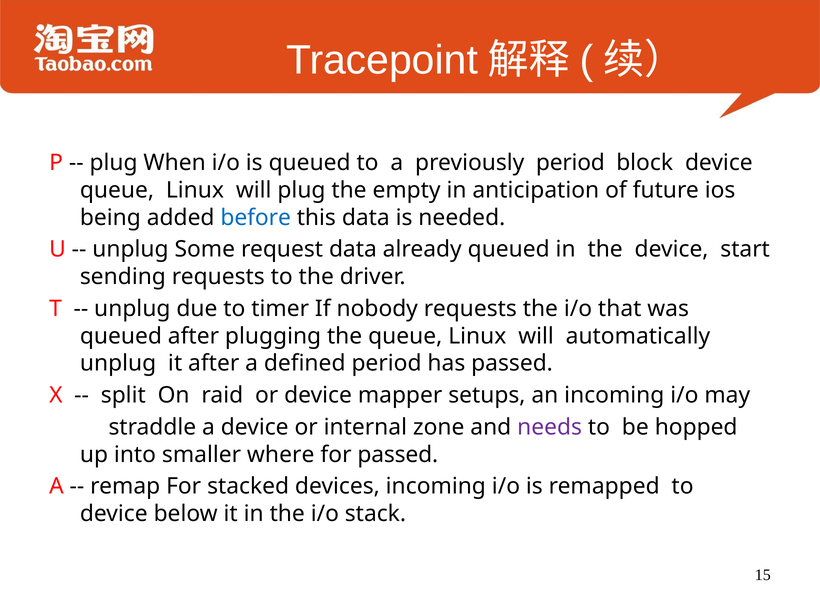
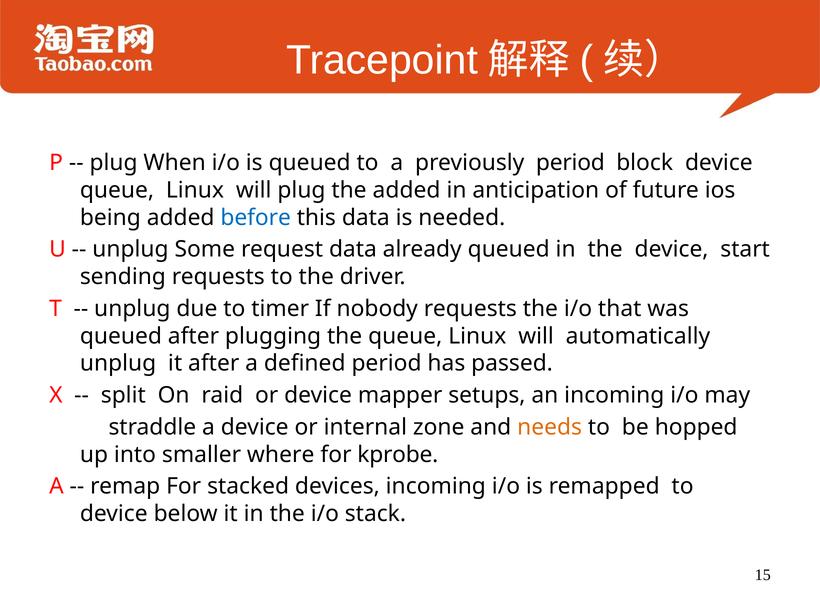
the empty: empty -> added (407, 190)
needs colour: purple -> orange (550, 427)
for passed: passed -> kprobe (398, 455)
